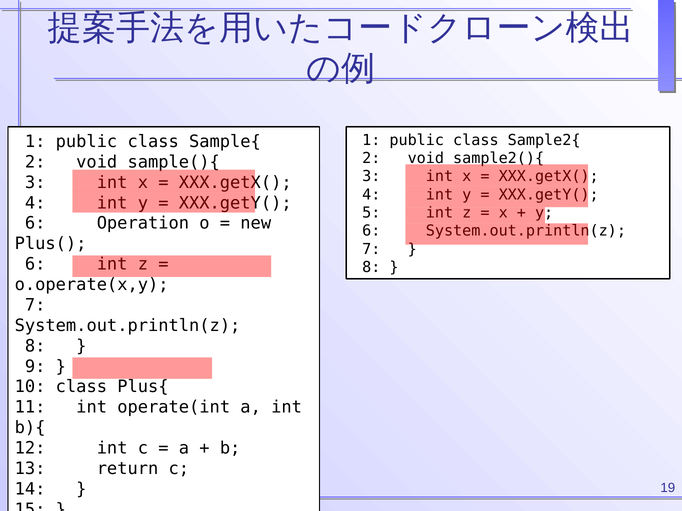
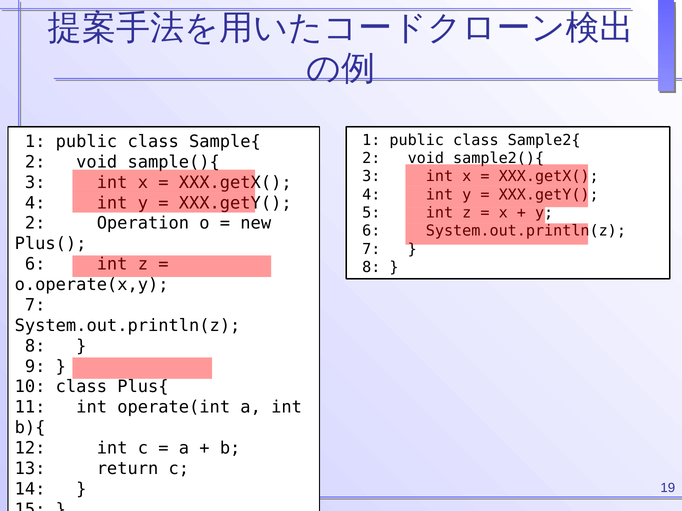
6: 6 -> 2 (35, 224)
